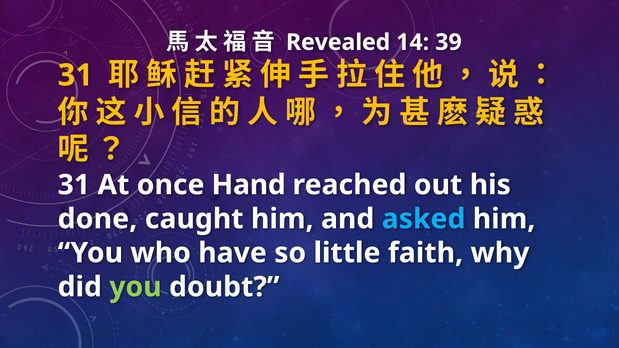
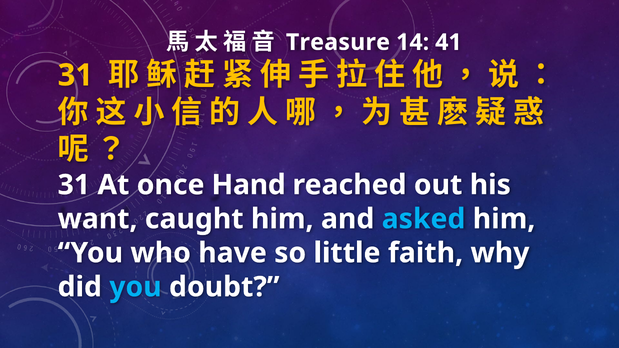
Revealed: Revealed -> Treasure (338, 42)
39: 39 -> 41 (448, 42)
done: done -> want (98, 219)
you colour: light green -> light blue (135, 287)
